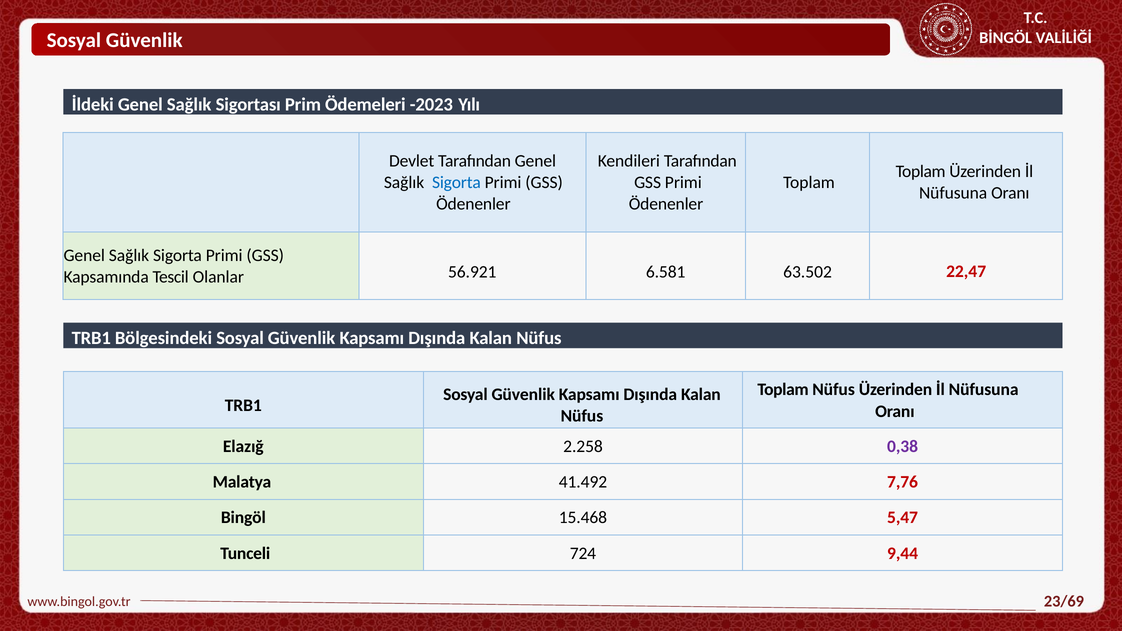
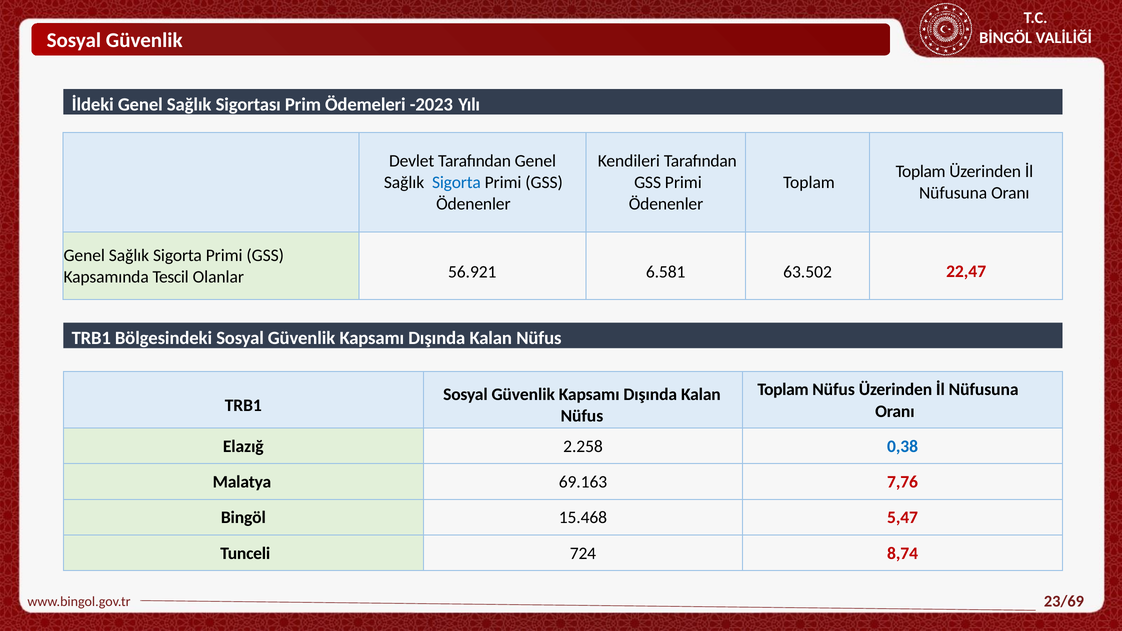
0,38 colour: purple -> blue (903, 446)
41.492: 41.492 -> 69.163 (583, 482)
9,44: 9,44 -> 8,74 (903, 553)
